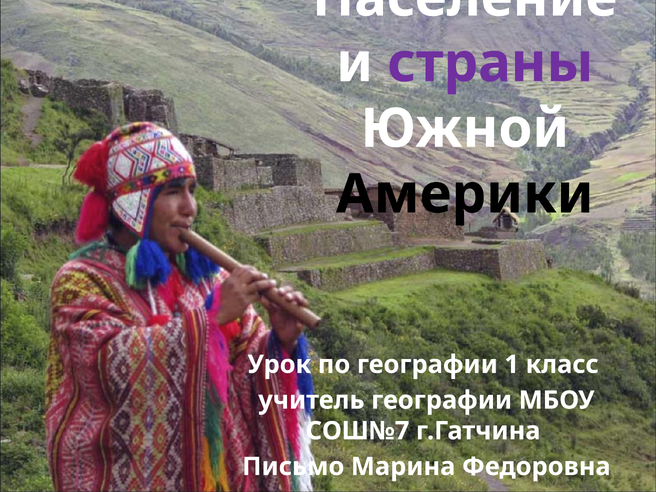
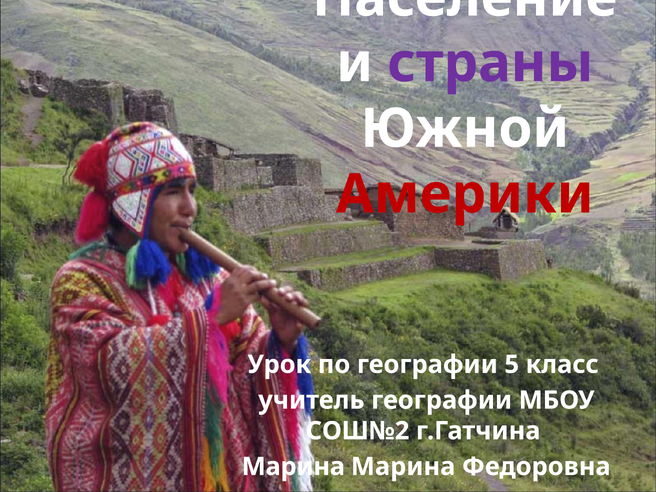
Америки colour: black -> red (465, 194)
1: 1 -> 5 (512, 365)
СОШ№7: СОШ№7 -> СОШ№2 (358, 431)
Письмо: Письмо -> Марина (293, 467)
